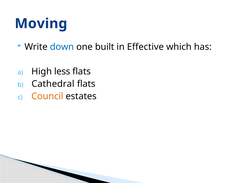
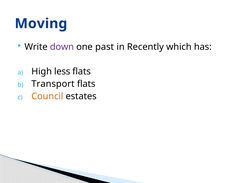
down colour: blue -> purple (62, 47)
built: built -> past (105, 47)
Effective: Effective -> Recently (145, 47)
Cathedral: Cathedral -> Transport (53, 84)
